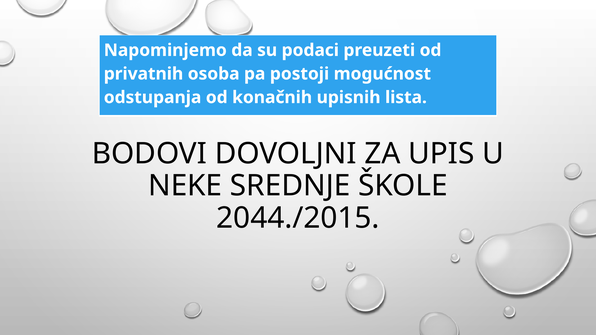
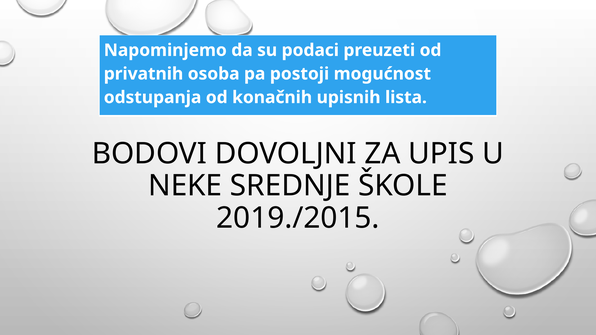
2044./2015: 2044./2015 -> 2019./2015 (298, 218)
